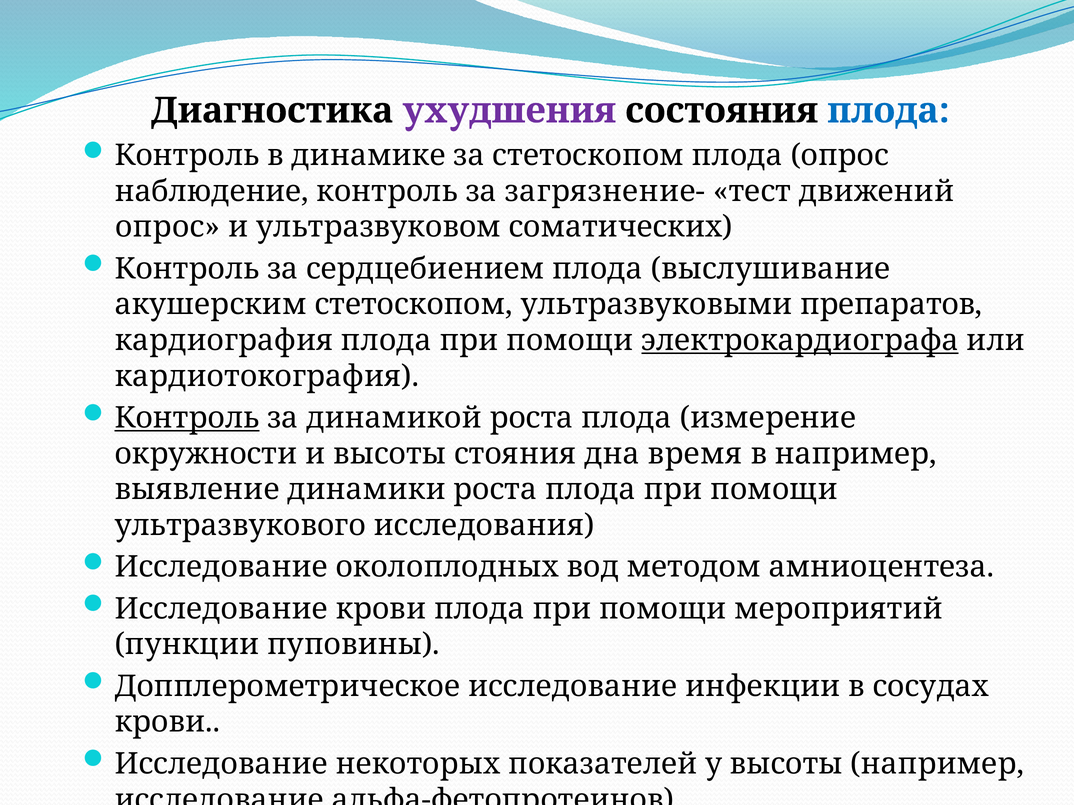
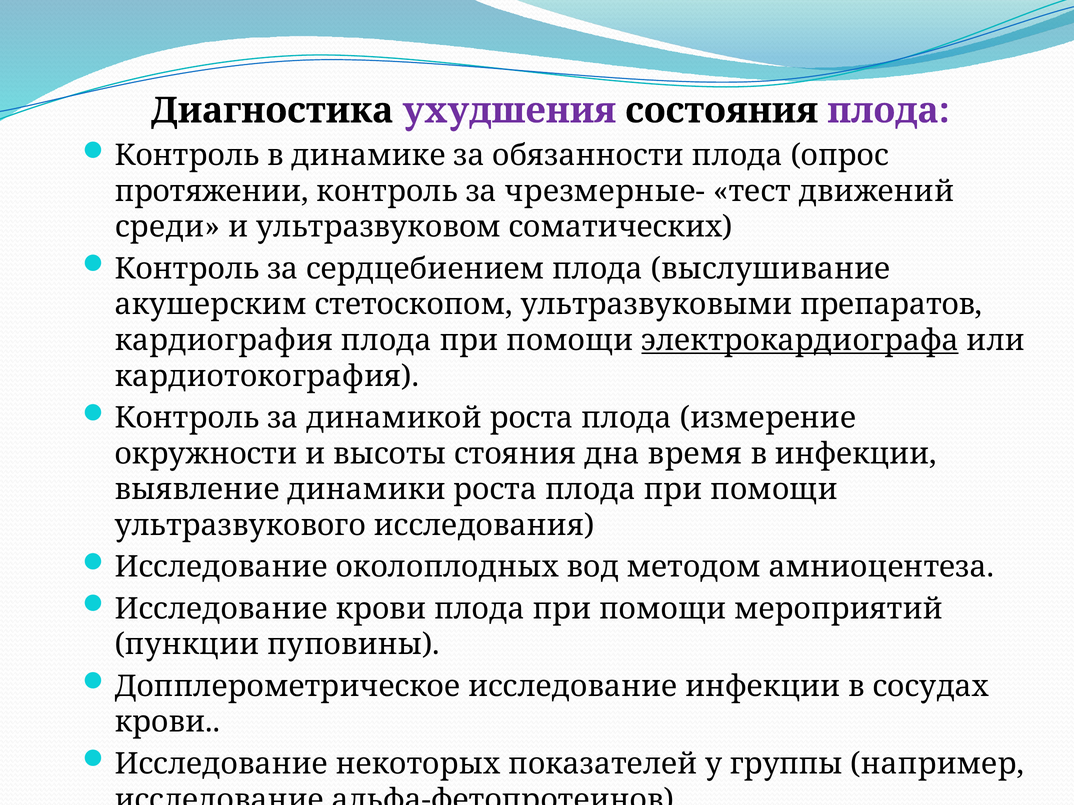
плода colour: blue -> purple (889, 111)
за стетоскопом: стетоскопом -> обязанности (588, 156)
наблюдение: наблюдение -> протяжении (212, 191)
загрязнение-: загрязнение- -> чрезмерные- (605, 191)
опрос: опрос -> среди (168, 227)
Контроль underline: present -> none (187, 418)
в например: например -> инфекции (856, 454)
у высоты: высоты -> группы (786, 764)
